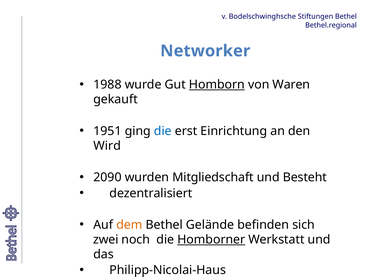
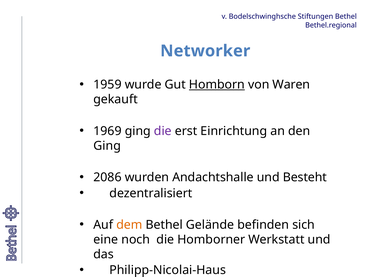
1988: 1988 -> 1959 (107, 85)
1951: 1951 -> 1969 (107, 131)
die colour: blue -> purple (163, 131)
Wird: Wird -> Ging (107, 146)
2090: 2090 -> 2086 (107, 178)
Mitgliedschaft: Mitgliedschaft -> Andachtshalle (213, 178)
zwei: zwei -> eine (106, 240)
Homborner underline: present -> none (211, 240)
